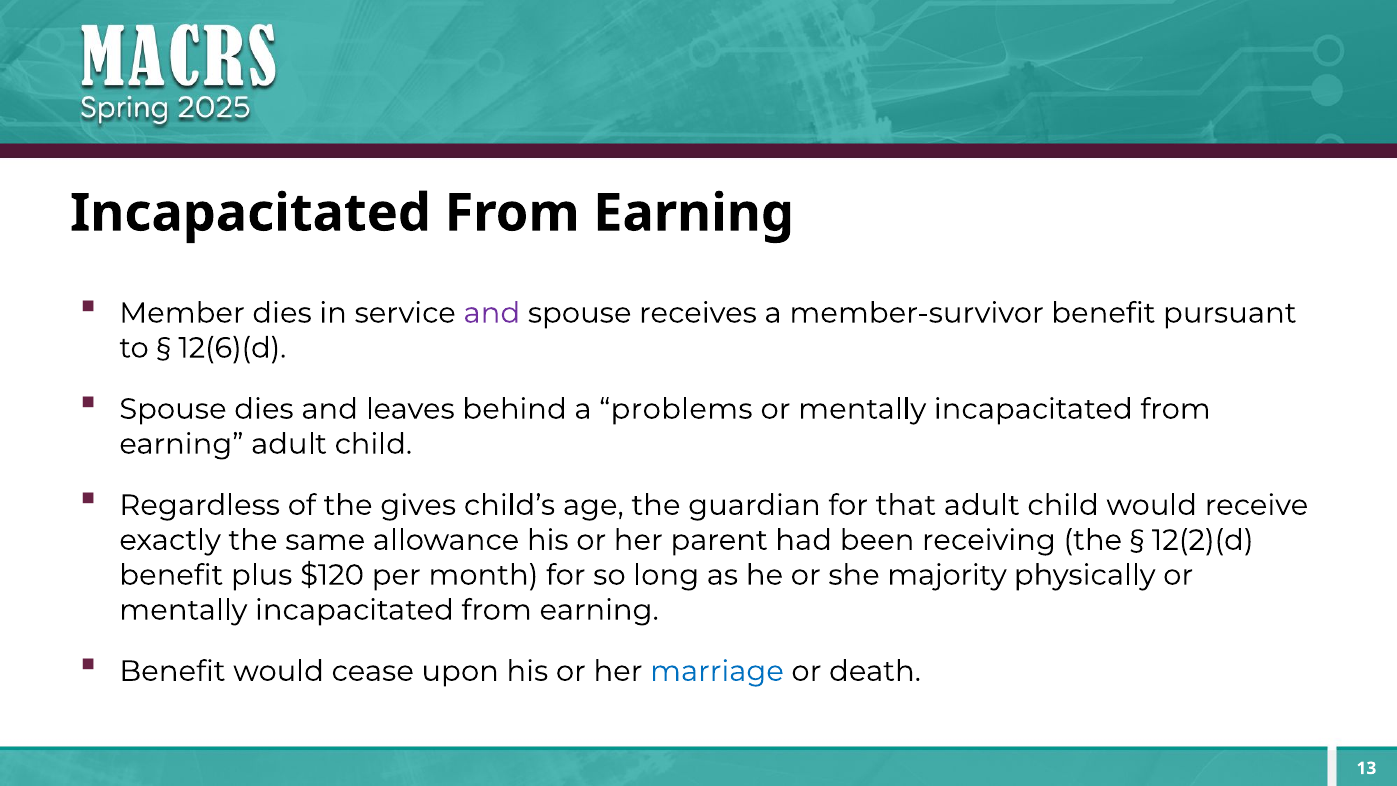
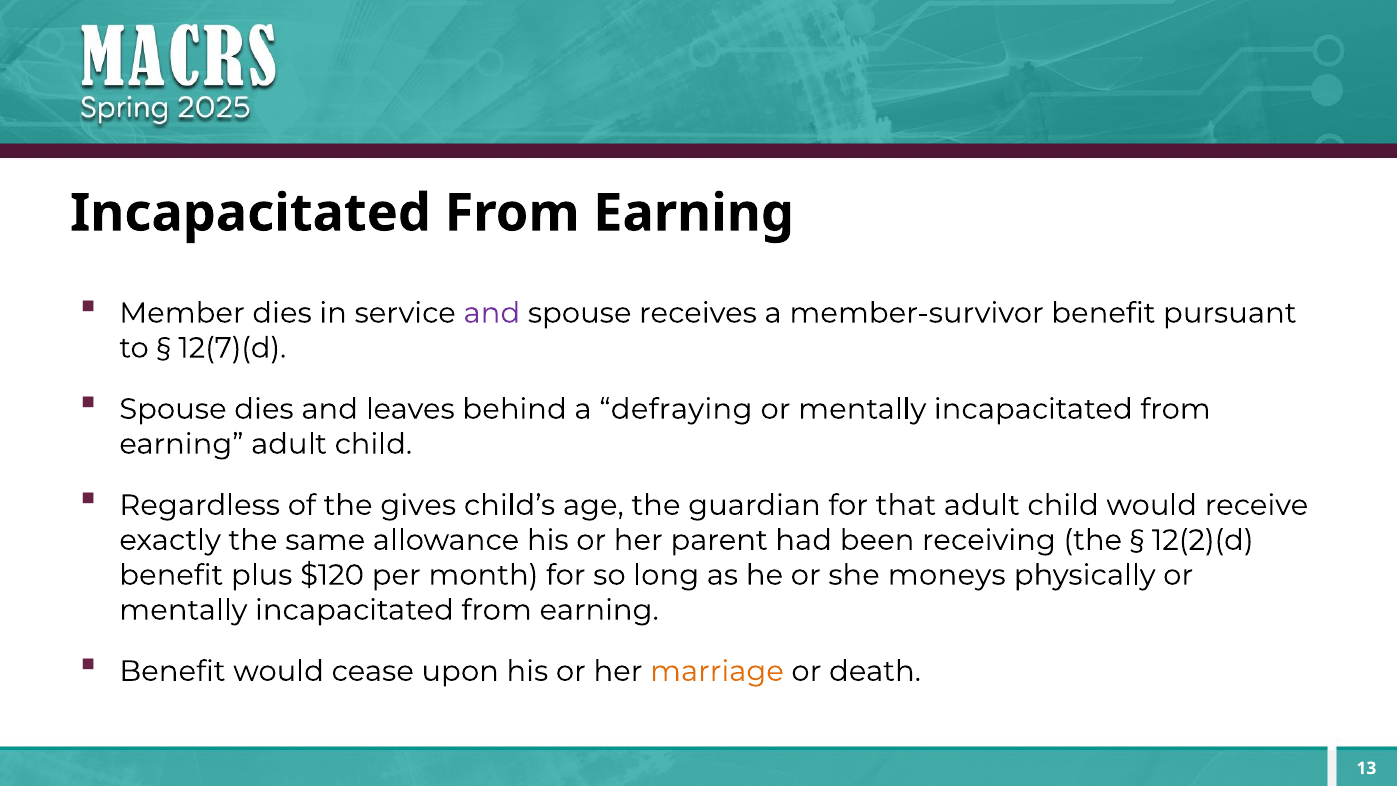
12(6)(d: 12(6)(d -> 12(7)(d (232, 348)
problems: problems -> defraying (676, 409)
majority: majority -> moneys (947, 575)
marriage colour: blue -> orange (717, 671)
